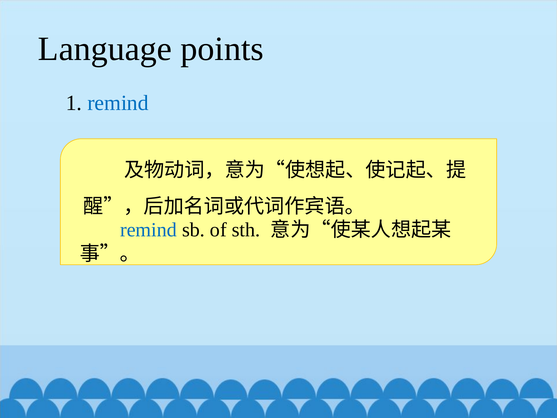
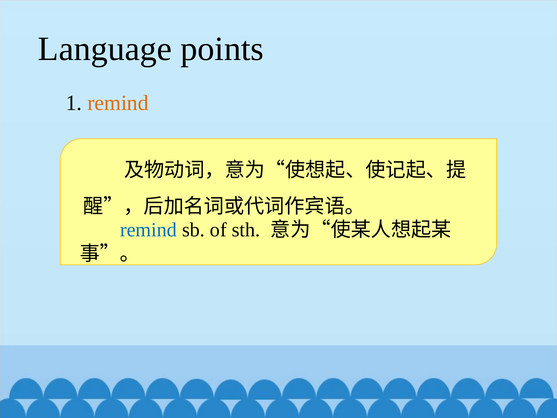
remind colour: blue -> orange (118, 103)
